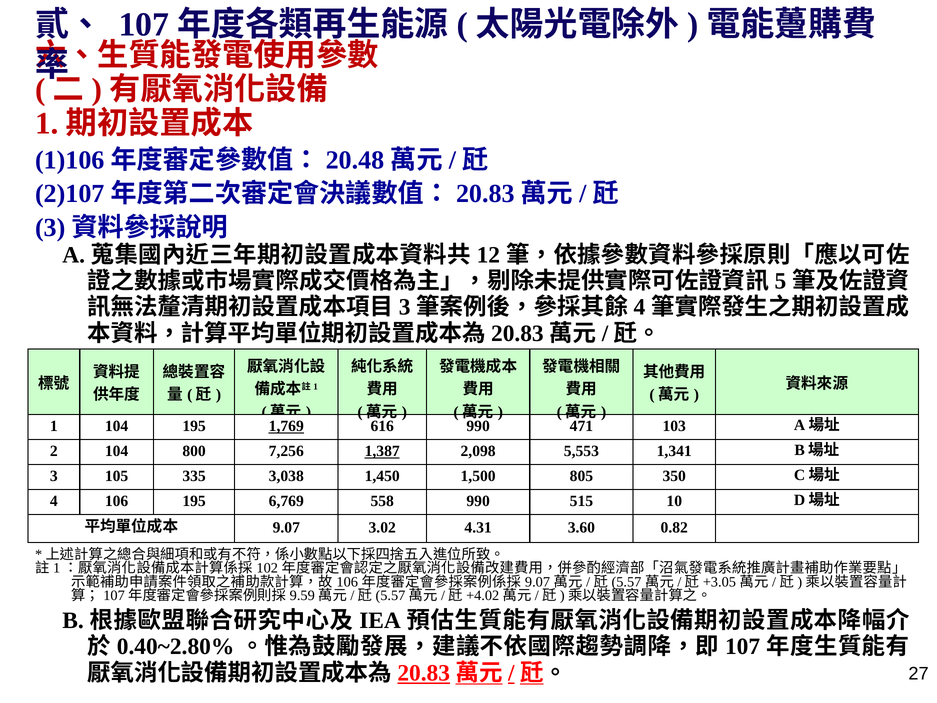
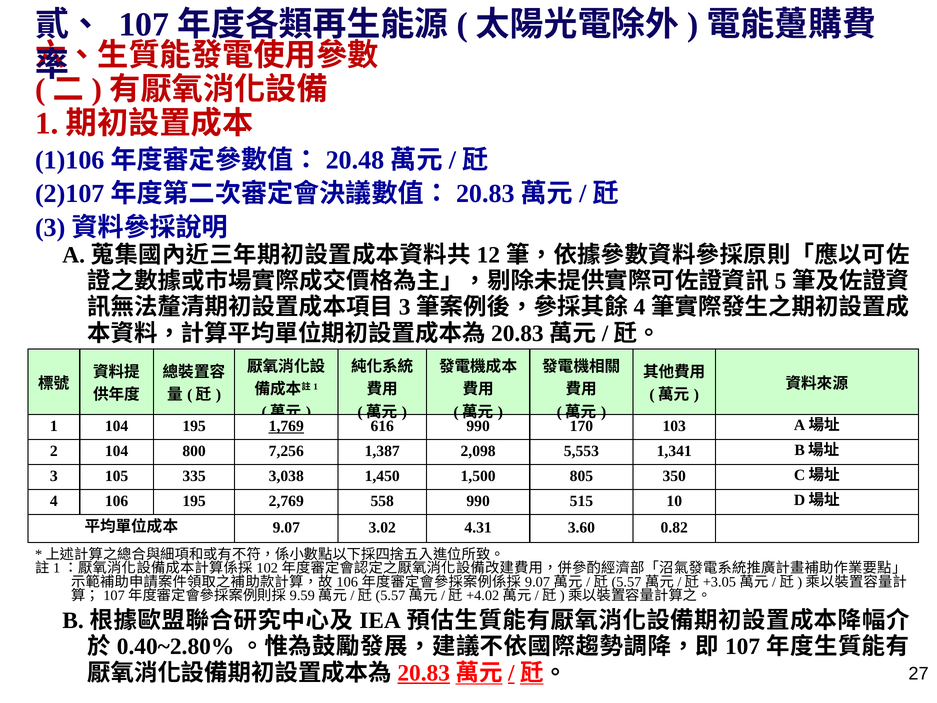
471: 471 -> 170 (581, 426)
1,387 underline: present -> none (382, 451)
6,769: 6,769 -> 2,769 (286, 501)
